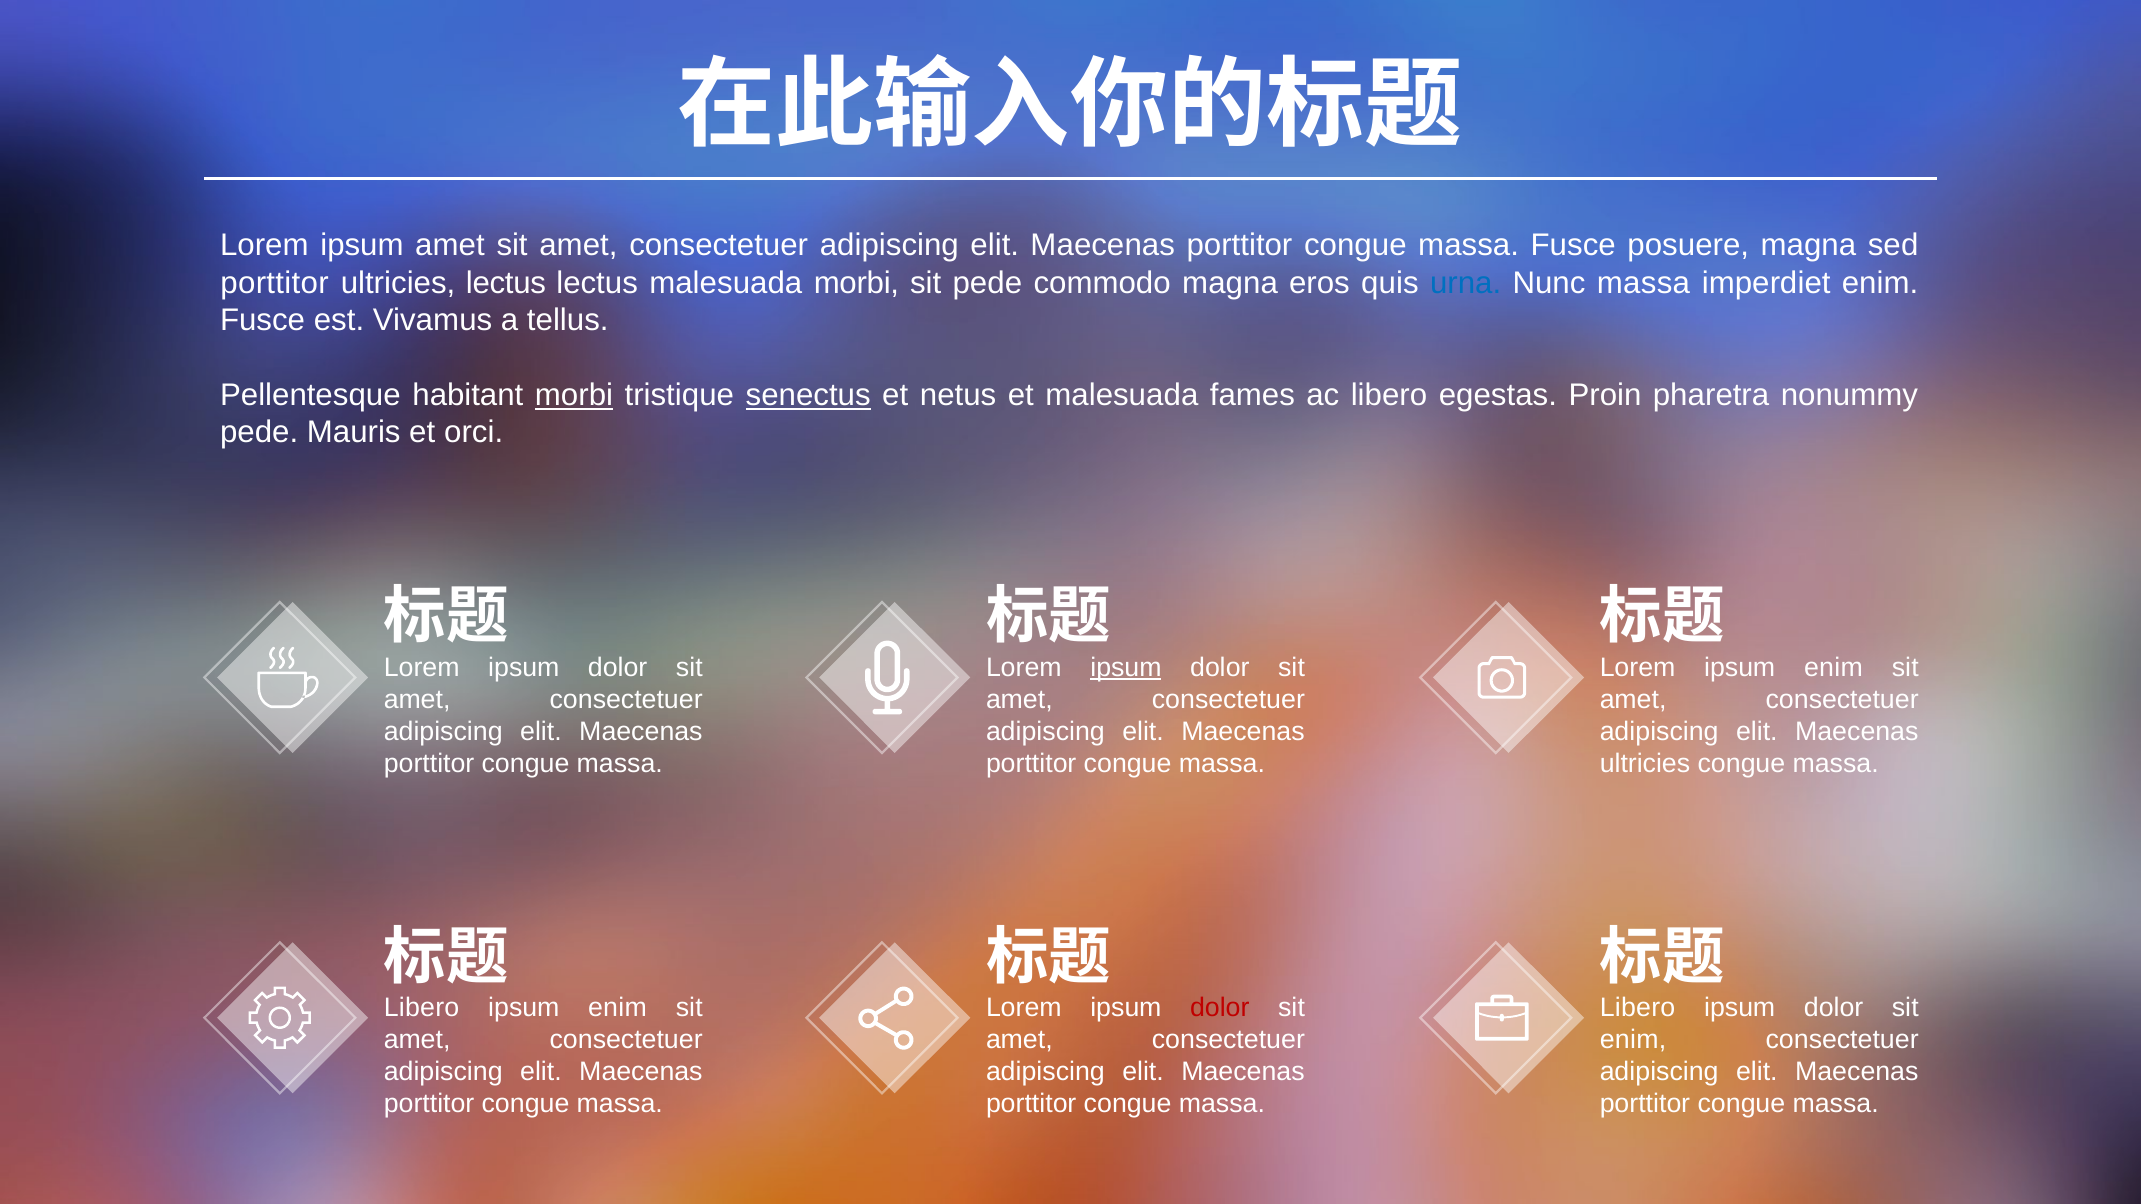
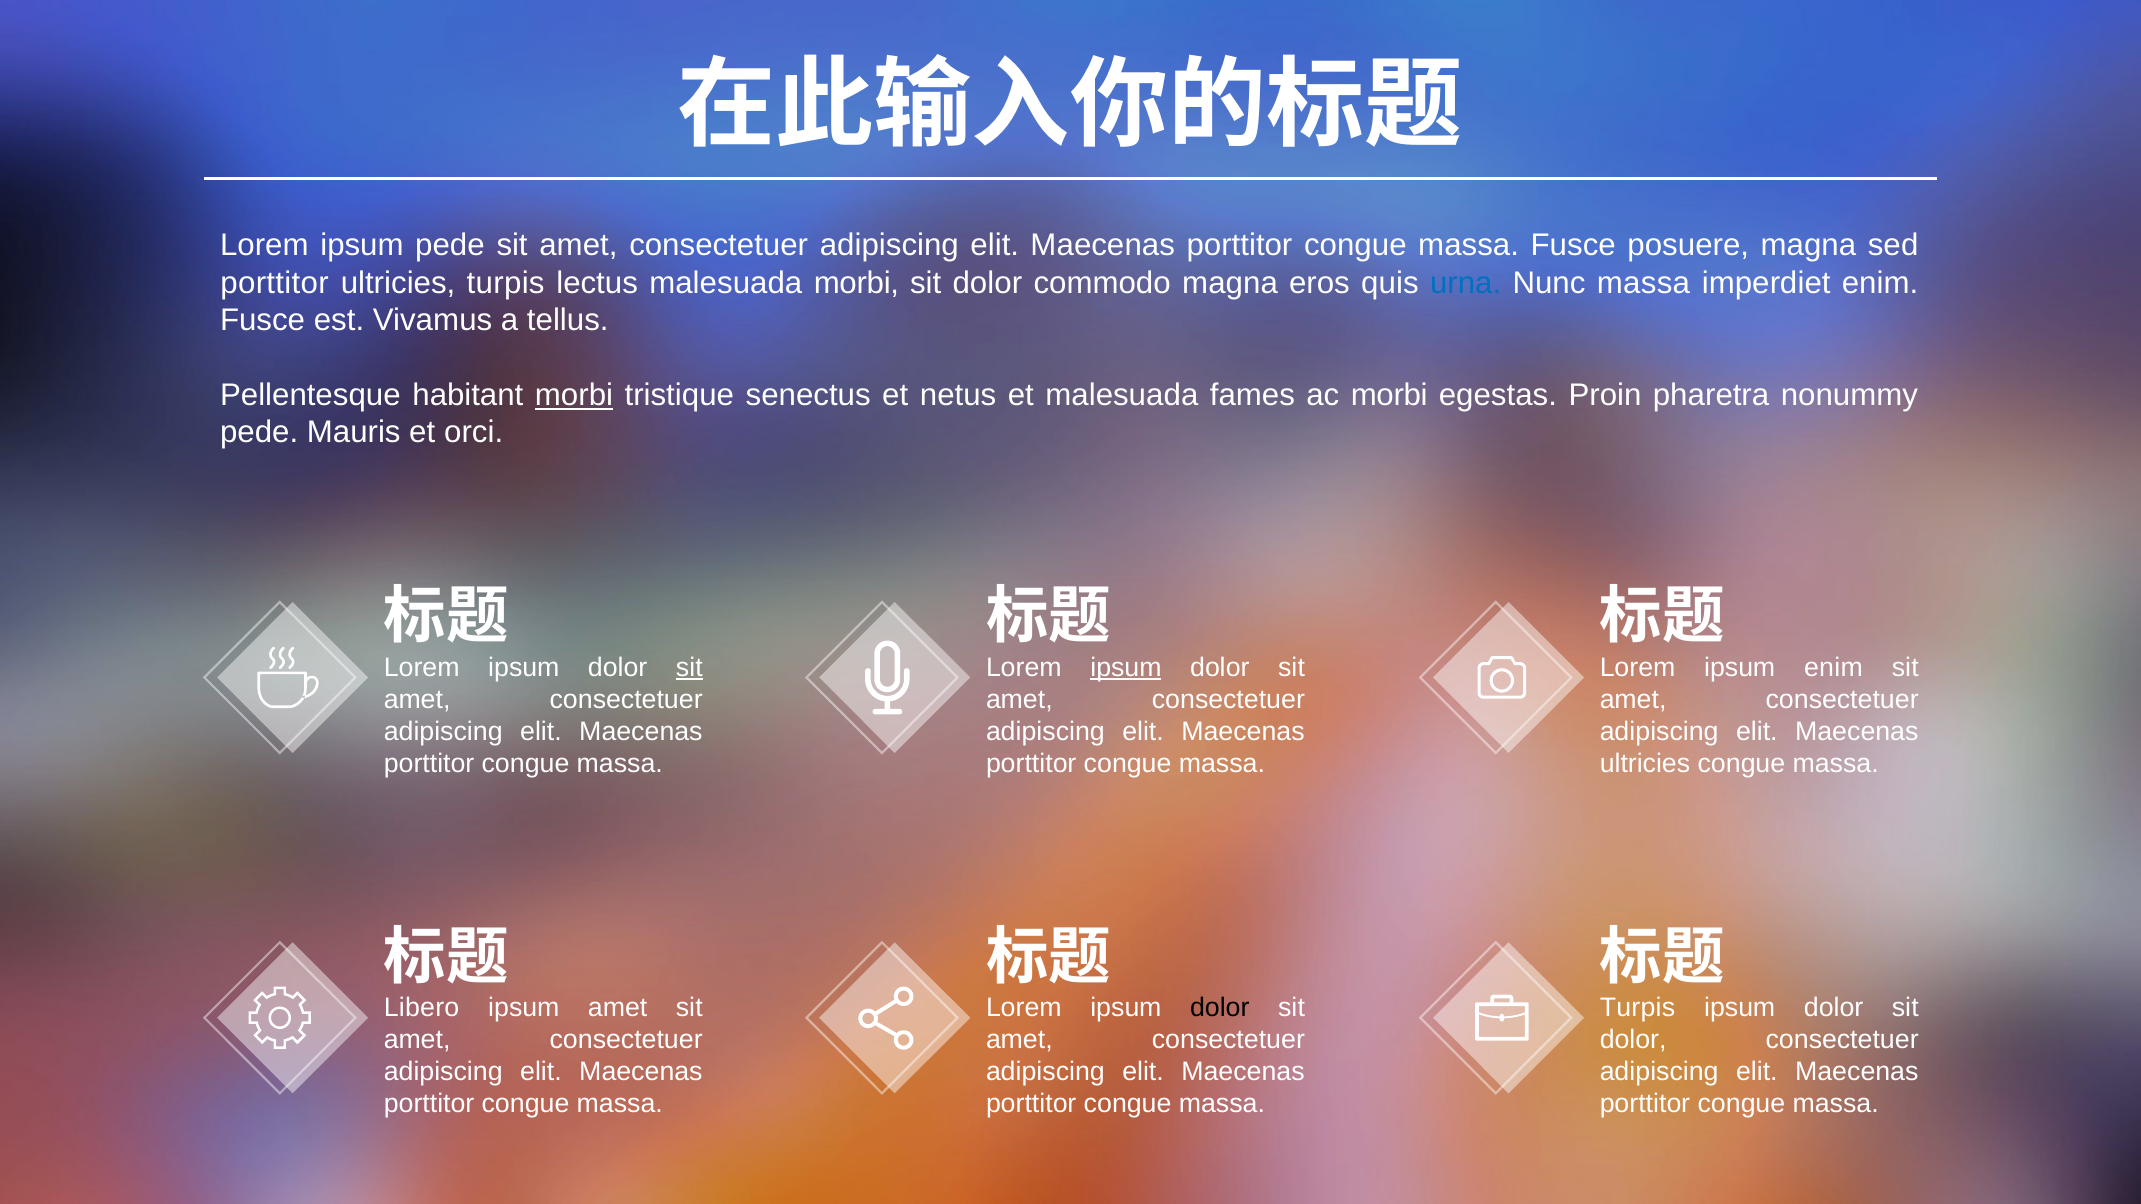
ipsum amet: amet -> pede (450, 245)
ultricies lectus: lectus -> turpis (506, 283)
pede: pede -> dolor (987, 283)
senectus underline: present -> none (808, 395)
ac libero: libero -> morbi (1389, 395)
sit underline: none -> present (689, 668)
enim: enim -> amet (618, 1008)
dolor colour: red -> black (1220, 1008)
Libero: Libero -> Turpis (1638, 1008)
enim: enim -> dolor (1633, 1040)
